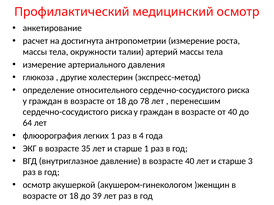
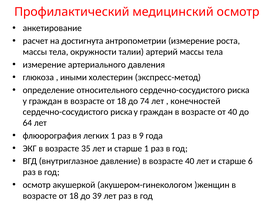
другие: другие -> иными (74, 78)
78: 78 -> 74 (145, 101)
перенесшим: перенесшим -> конечностей (195, 101)
4: 4 -> 9 (141, 136)
3: 3 -> 6 (250, 162)
